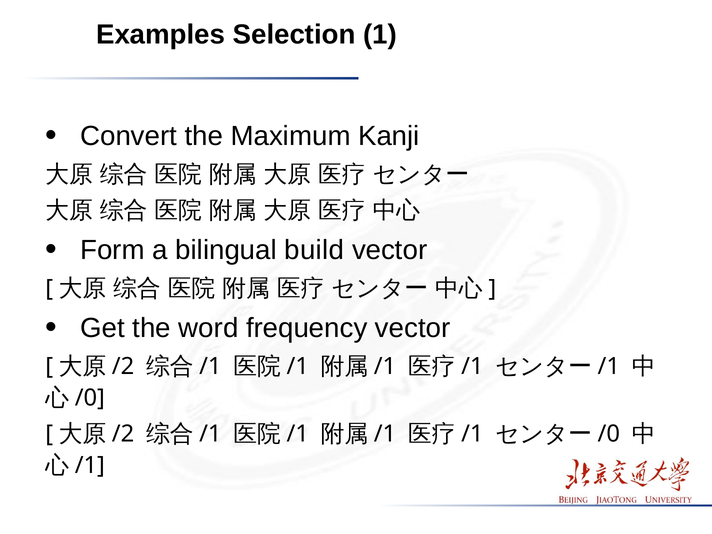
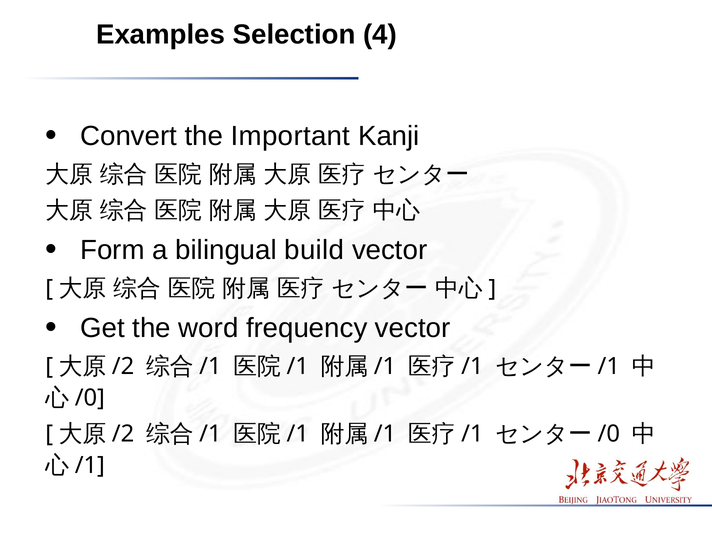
1: 1 -> 4 (380, 35)
Maximum: Maximum -> Important (291, 136)
